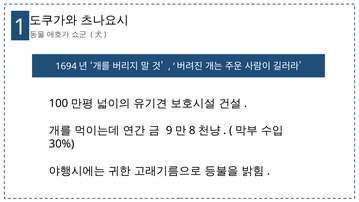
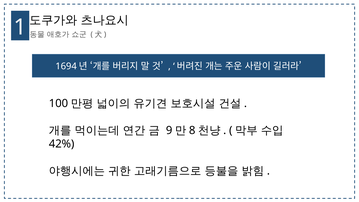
30%: 30% -> 42% (62, 144)
